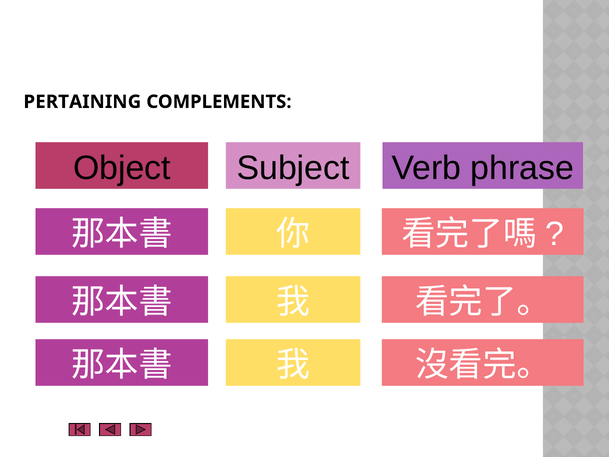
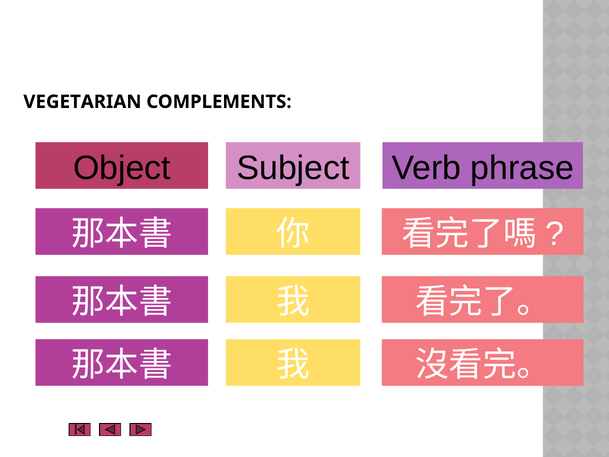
PERTAINING: PERTAINING -> VEGETARIAN (82, 102)
